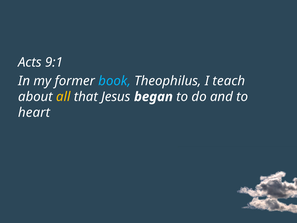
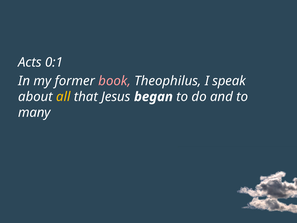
9:1: 9:1 -> 0:1 (54, 62)
book colour: light blue -> pink (115, 81)
teach: teach -> speak (229, 81)
heart: heart -> many (34, 112)
